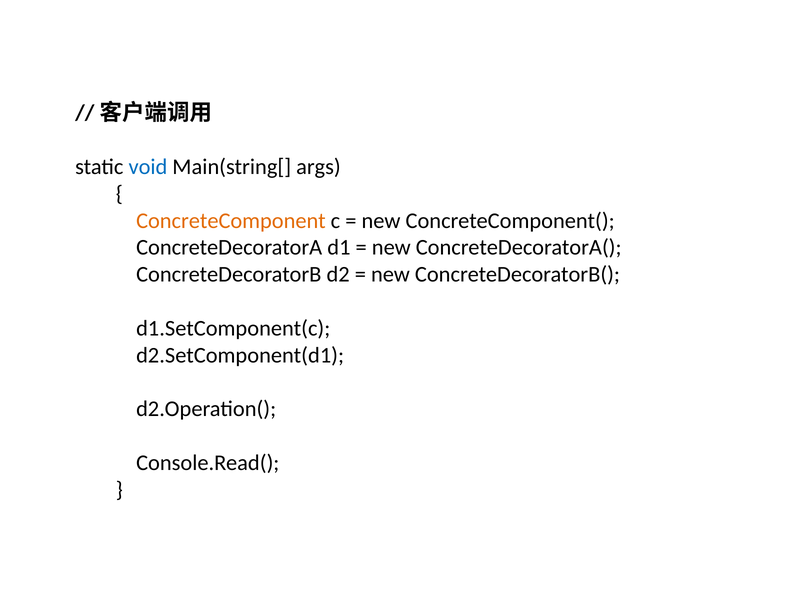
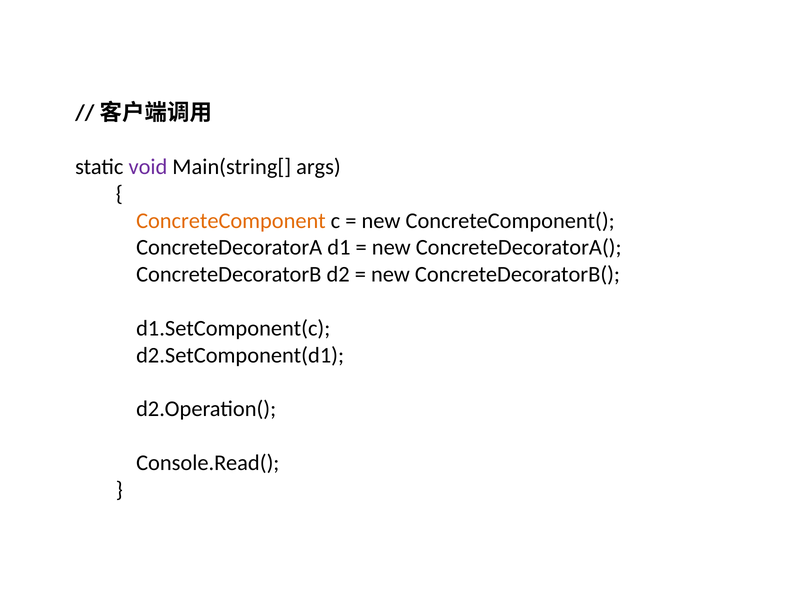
void colour: blue -> purple (148, 167)
